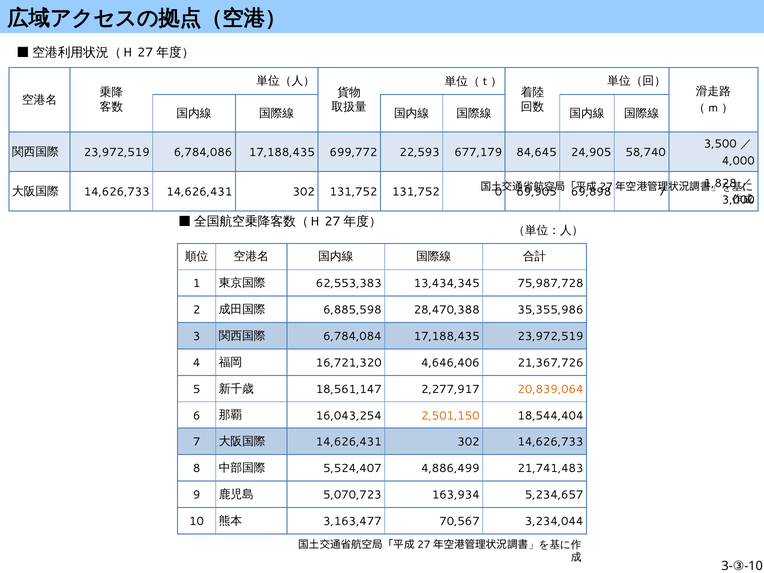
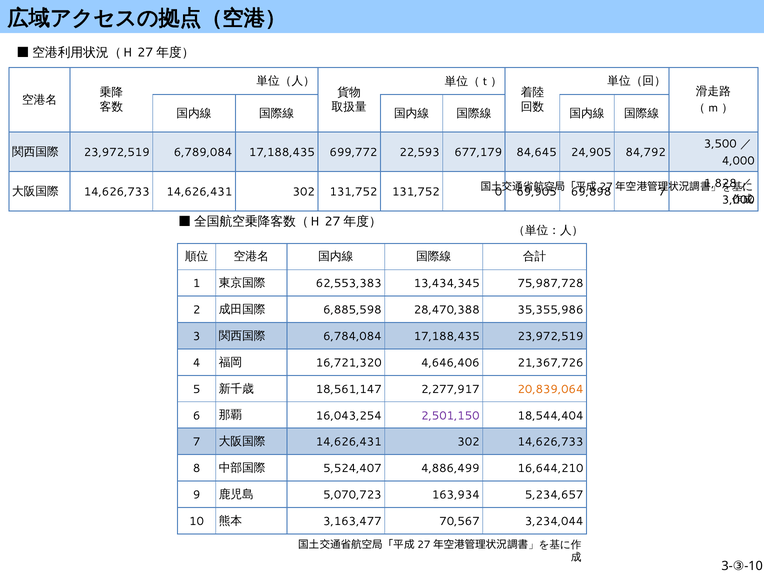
6,784,086: 6,784,086 -> 6,789,084 (203, 152)
58,740: 58,740 -> 84,792 (646, 152)
2,501,150 colour: orange -> purple (450, 416)
21,741,483: 21,741,483 -> 16,644,210 (550, 468)
